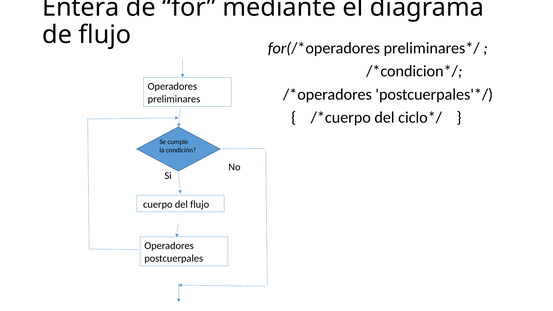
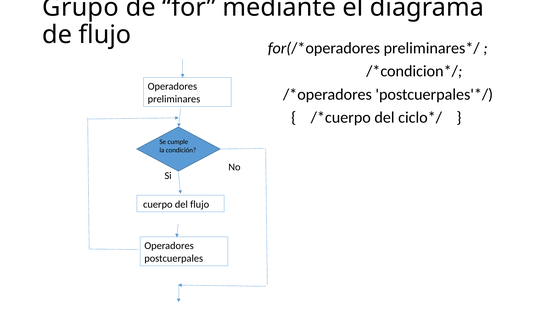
Entera: Entera -> Grupo (81, 7)
